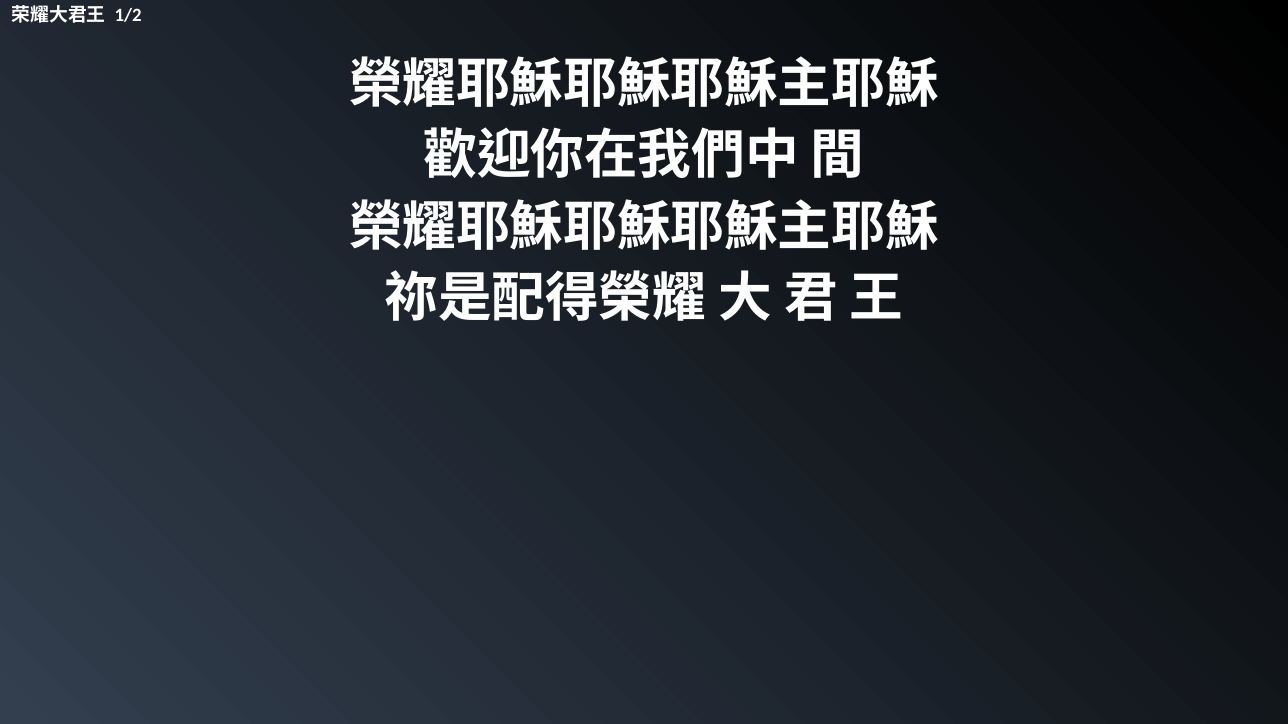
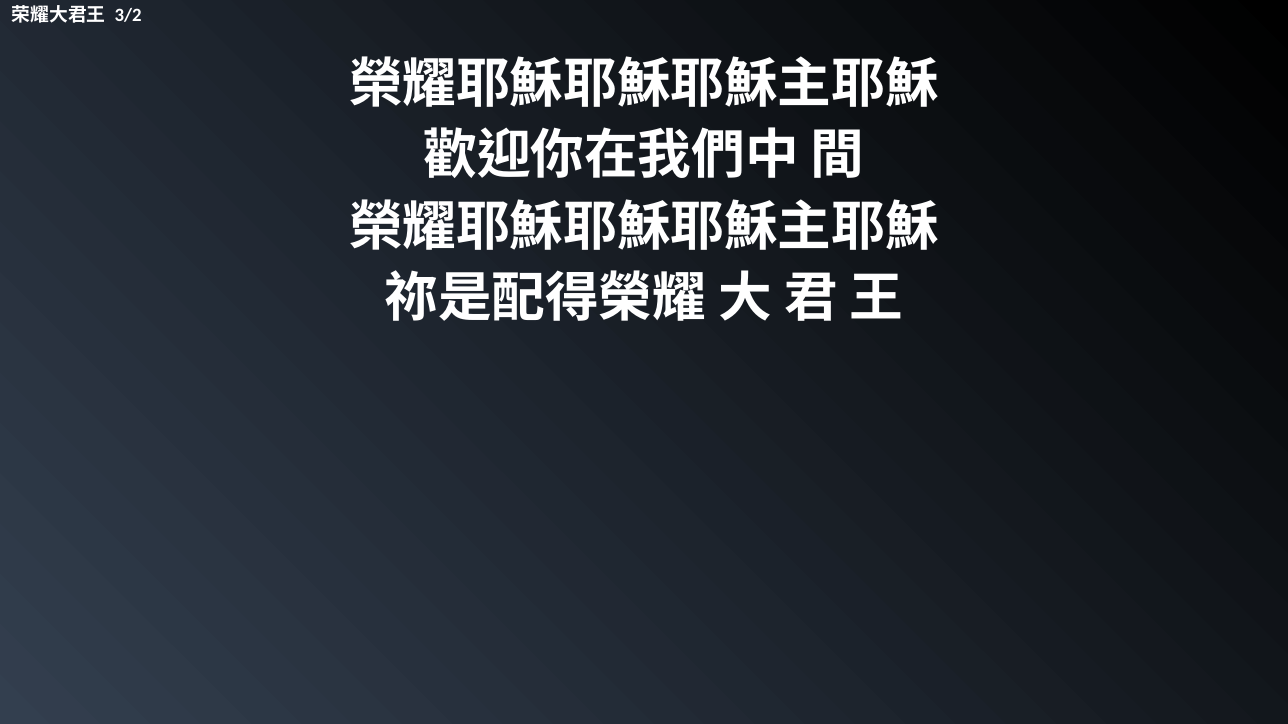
1/2: 1/2 -> 3/2 (128, 16)
